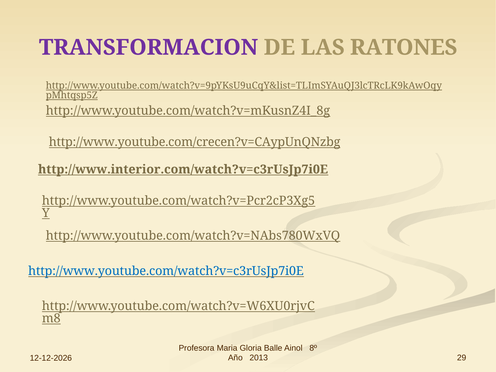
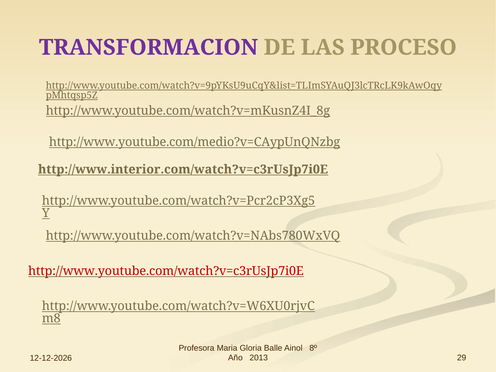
RATONES: RATONES -> PROCESO (404, 47)
http://www.youtube.com/crecen?v=CAypUnQNzbg: http://www.youtube.com/crecen?v=CAypUnQNzbg -> http://www.youtube.com/medio?v=CAypUnQNzbg (195, 142)
http://www.youtube.com/watch?v=c3rUsJp7i0E colour: blue -> red (166, 271)
